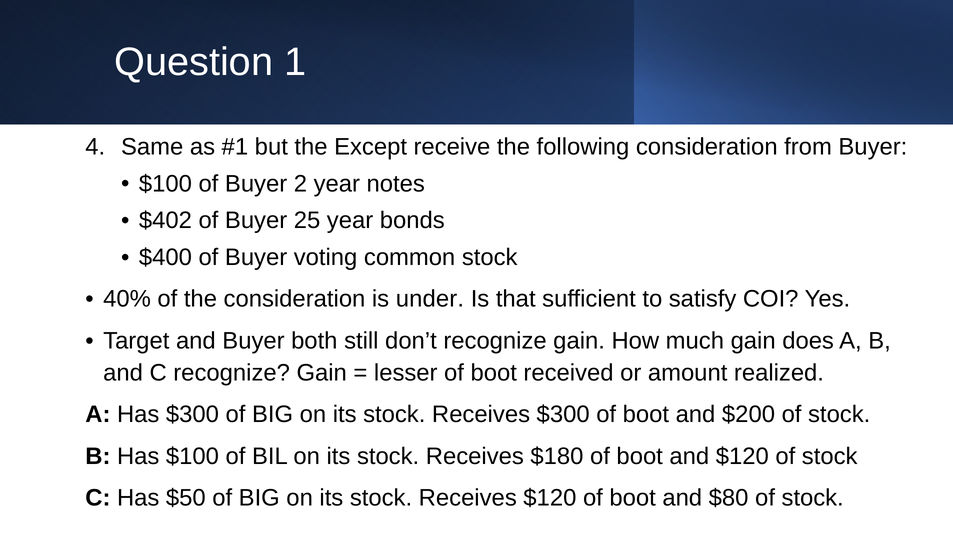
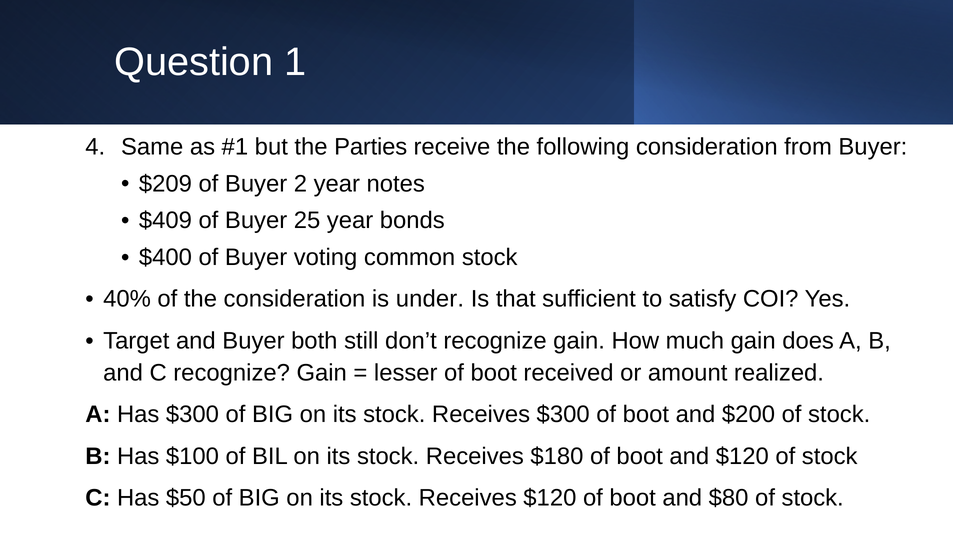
Except: Except -> Parties (371, 147)
$100: $100 -> $209 (165, 184)
$402: $402 -> $409 (165, 221)
